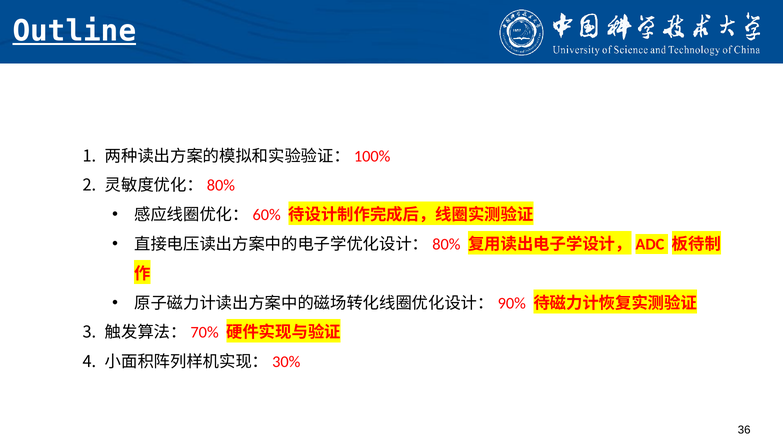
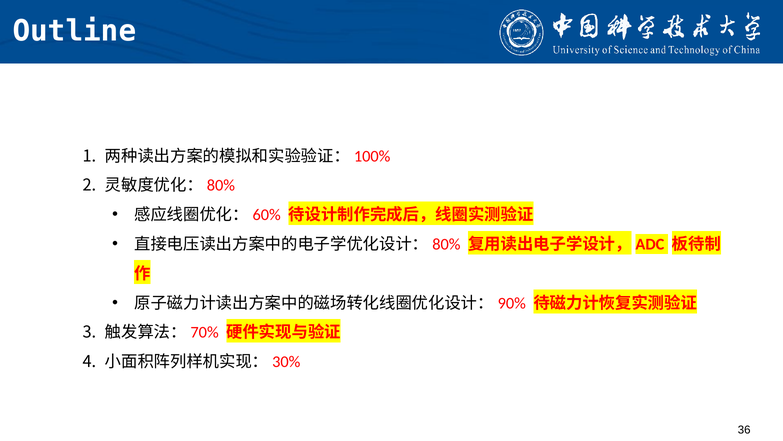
Outline underline: present -> none (74, 31)
